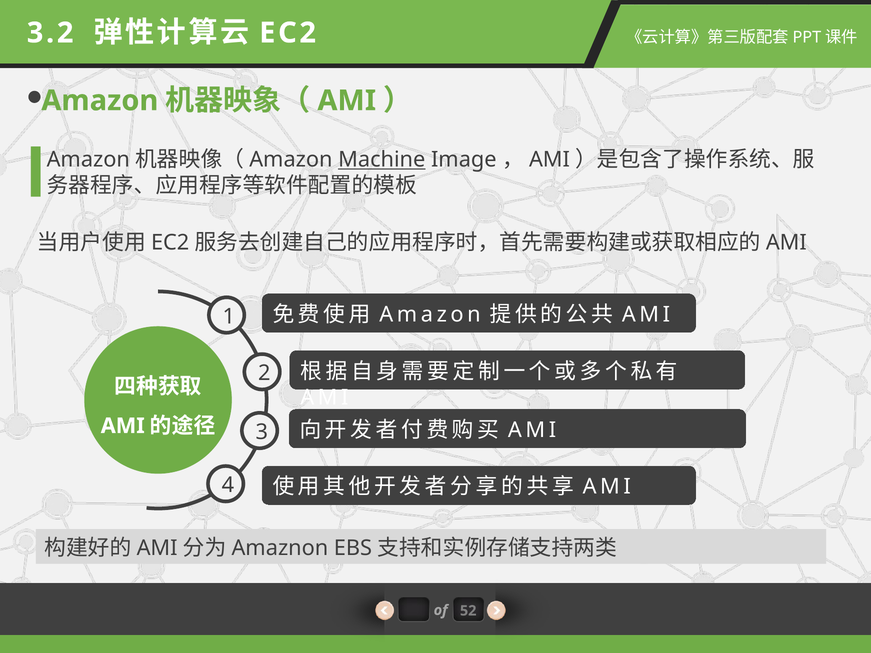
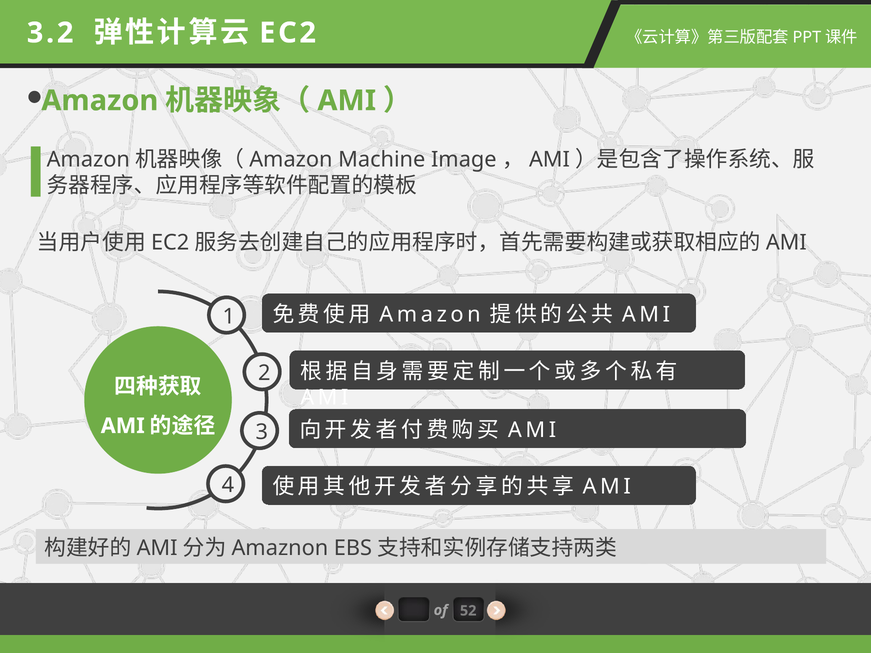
Machine underline: present -> none (382, 160)
